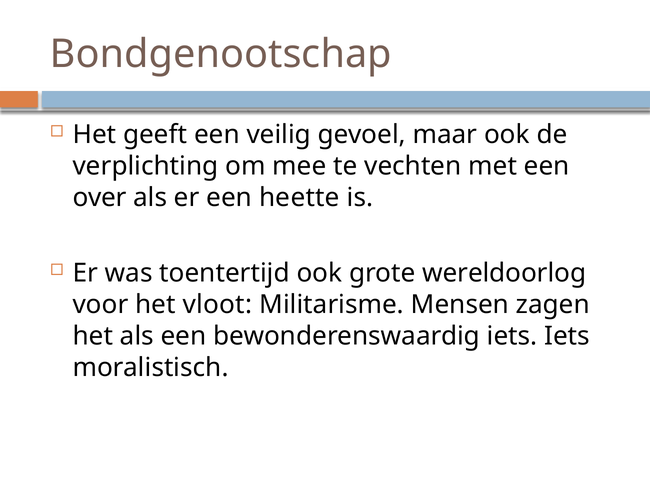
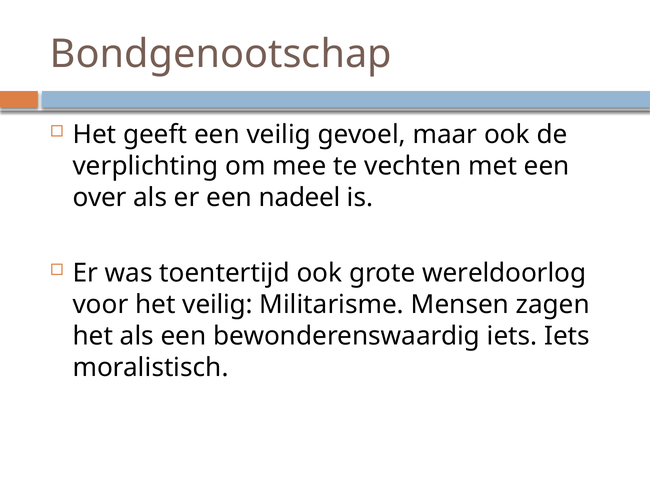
heette: heette -> nadeel (300, 197)
het vloot: vloot -> veilig (218, 304)
